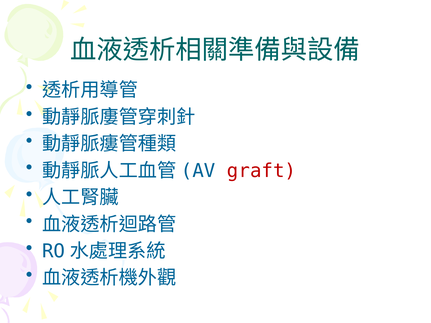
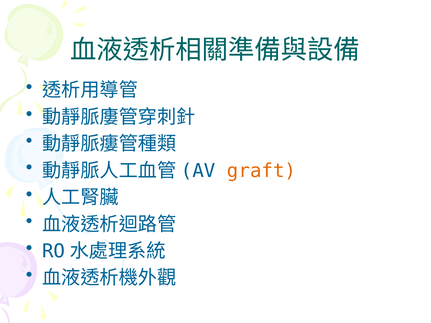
graft colour: red -> orange (262, 171)
